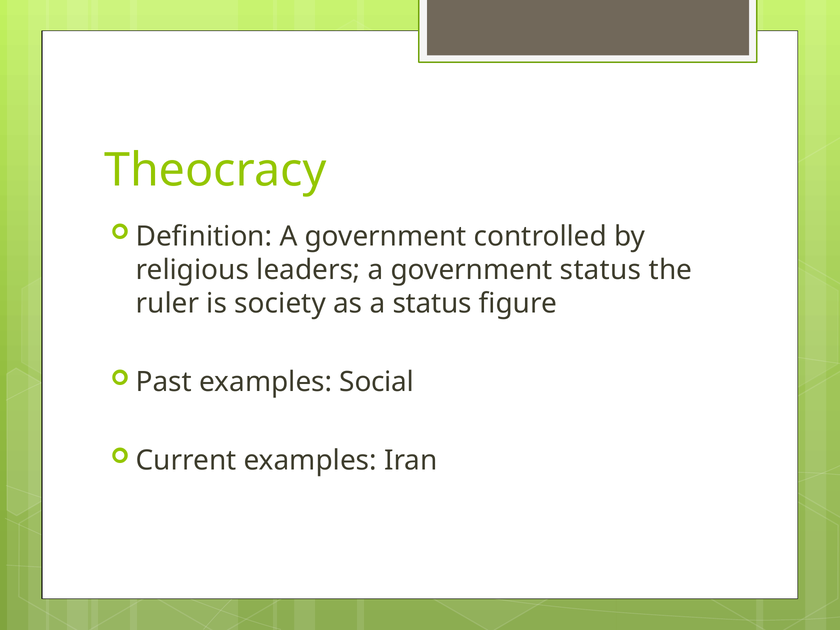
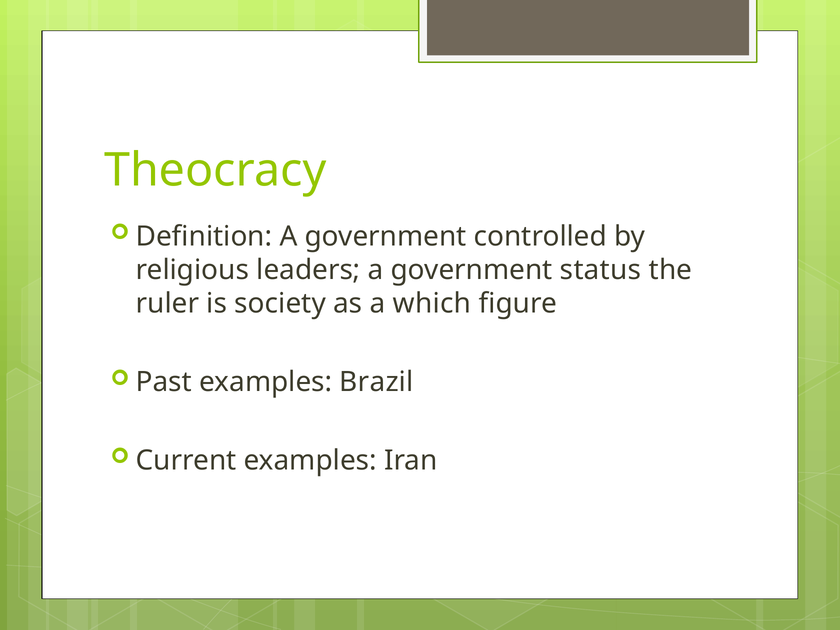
a status: status -> which (432, 304)
Social: Social -> Brazil (377, 382)
